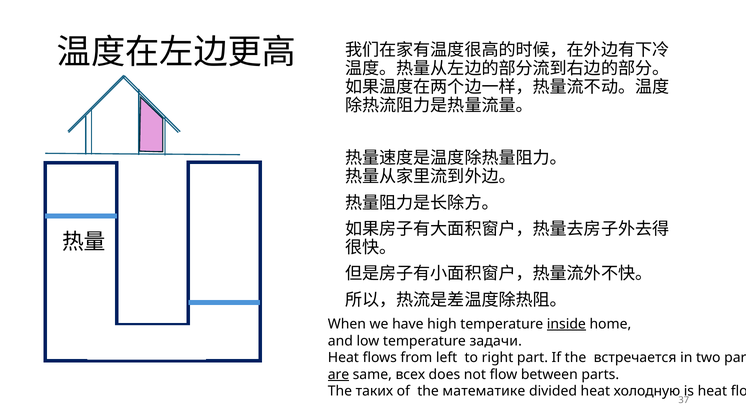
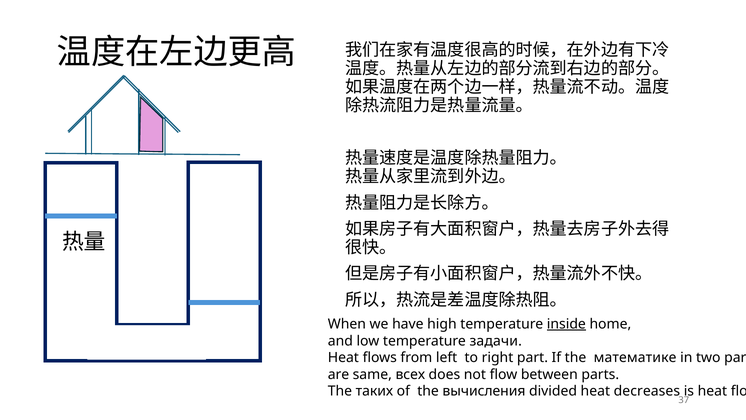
встречается: встречается -> математике (635, 357)
are underline: present -> none (339, 374)
математике: математике -> вычисления (484, 391)
холодную: холодную -> decreases (647, 391)
